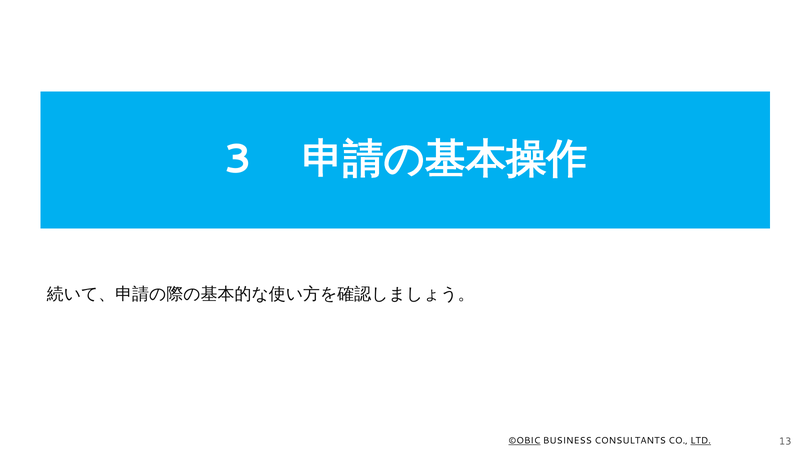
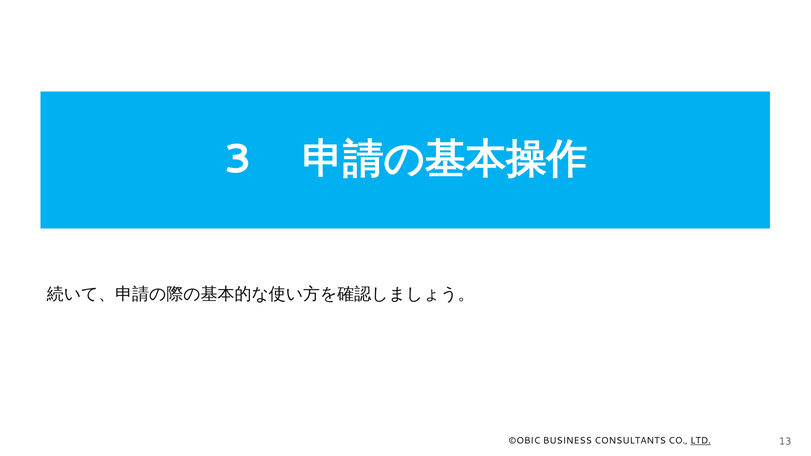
©OBIC underline: present -> none (524, 441)
